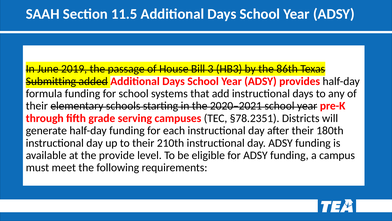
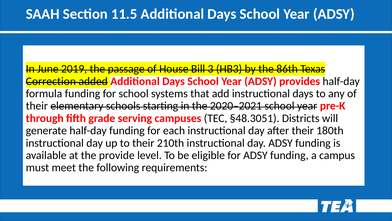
Submitting: Submitting -> Correction (51, 81)
§78.2351: §78.2351 -> §48.3051 (255, 118)
